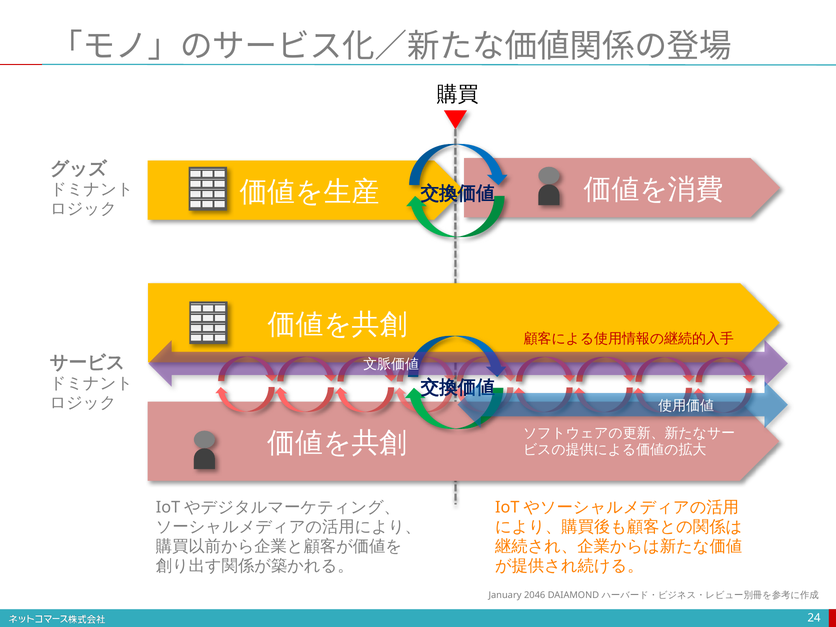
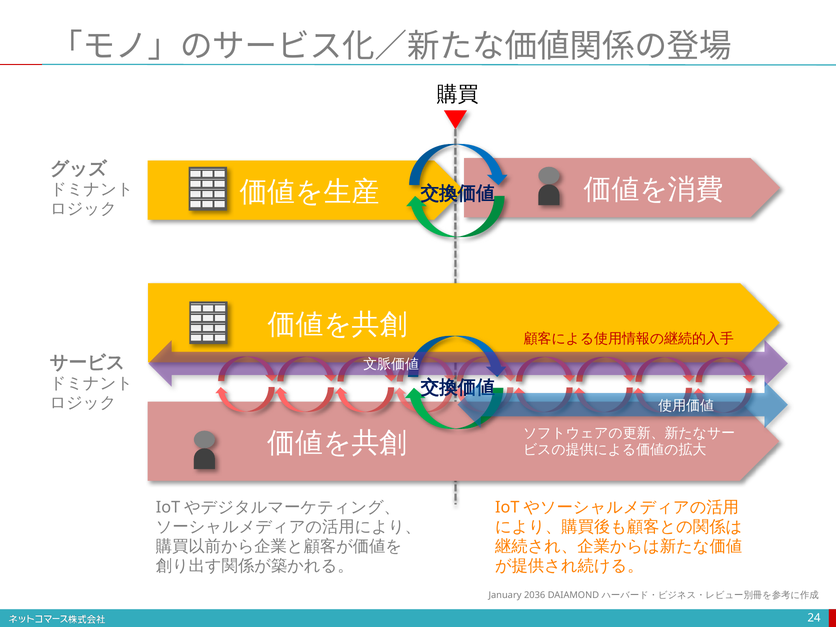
2046: 2046 -> 2036 (535, 595)
